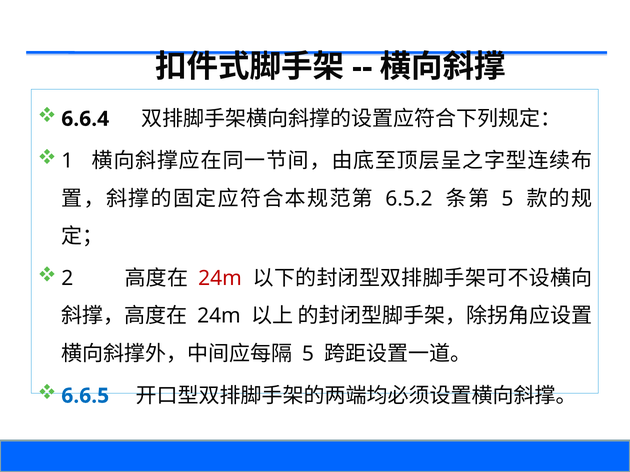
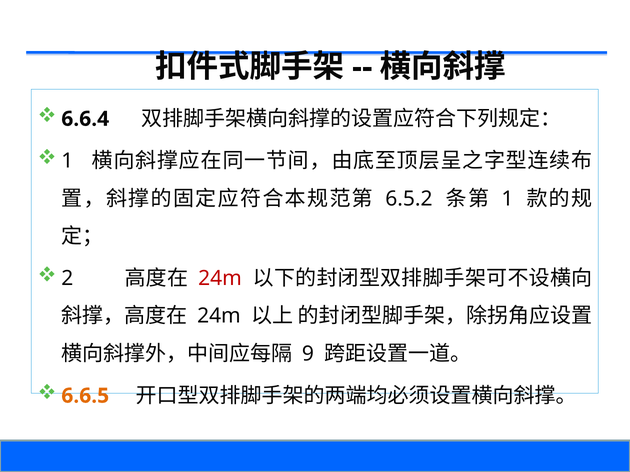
5: 5 -> 1 (507, 199)
5: 5 -> 9 (308, 354)
6.6.5 colour: blue -> orange (85, 396)
